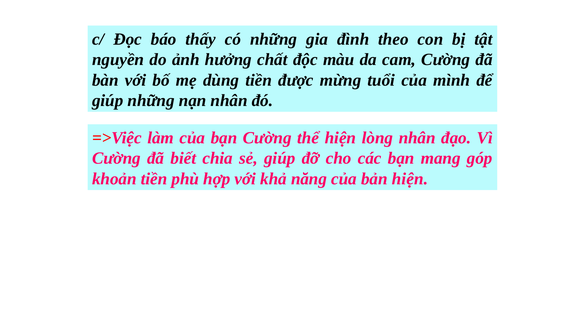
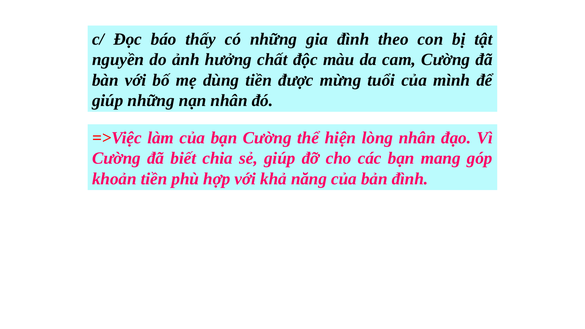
bản hiện: hiện -> đình (410, 179)
